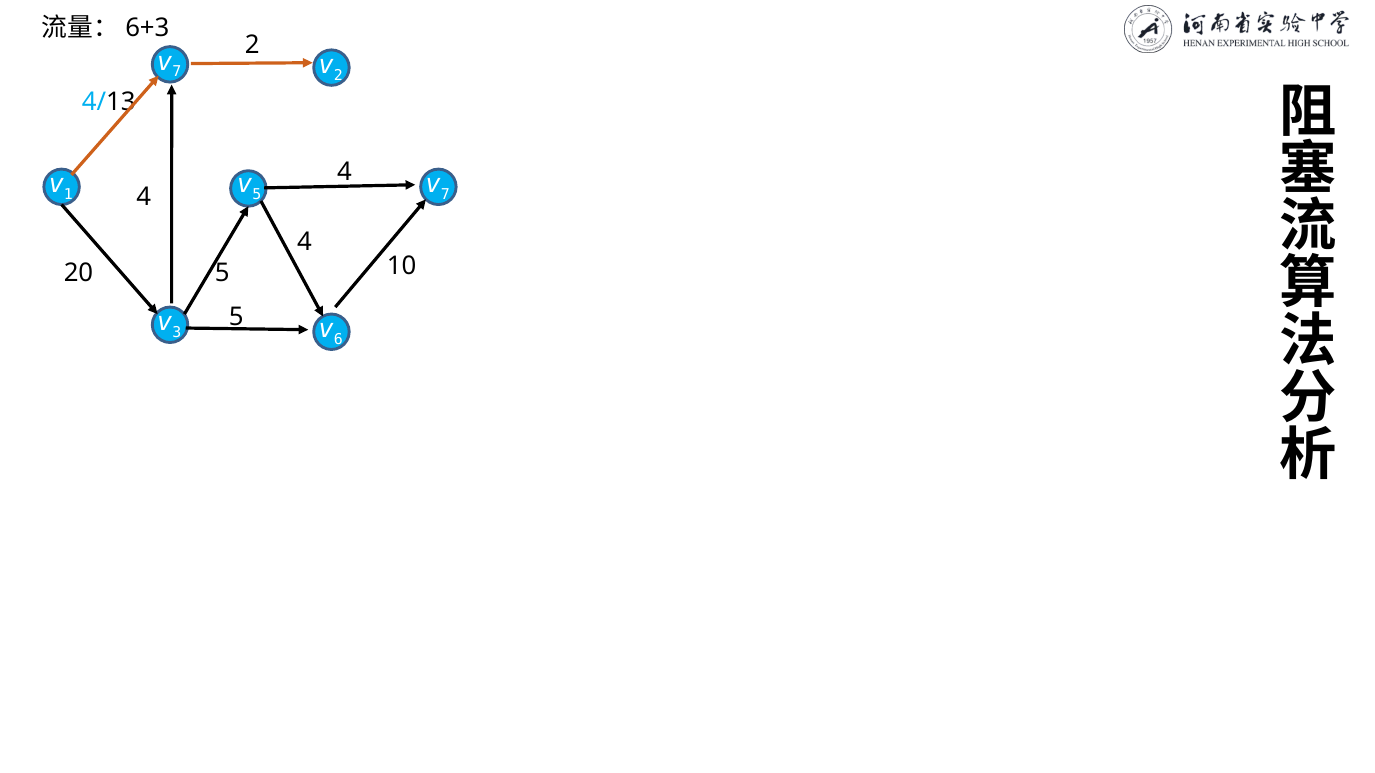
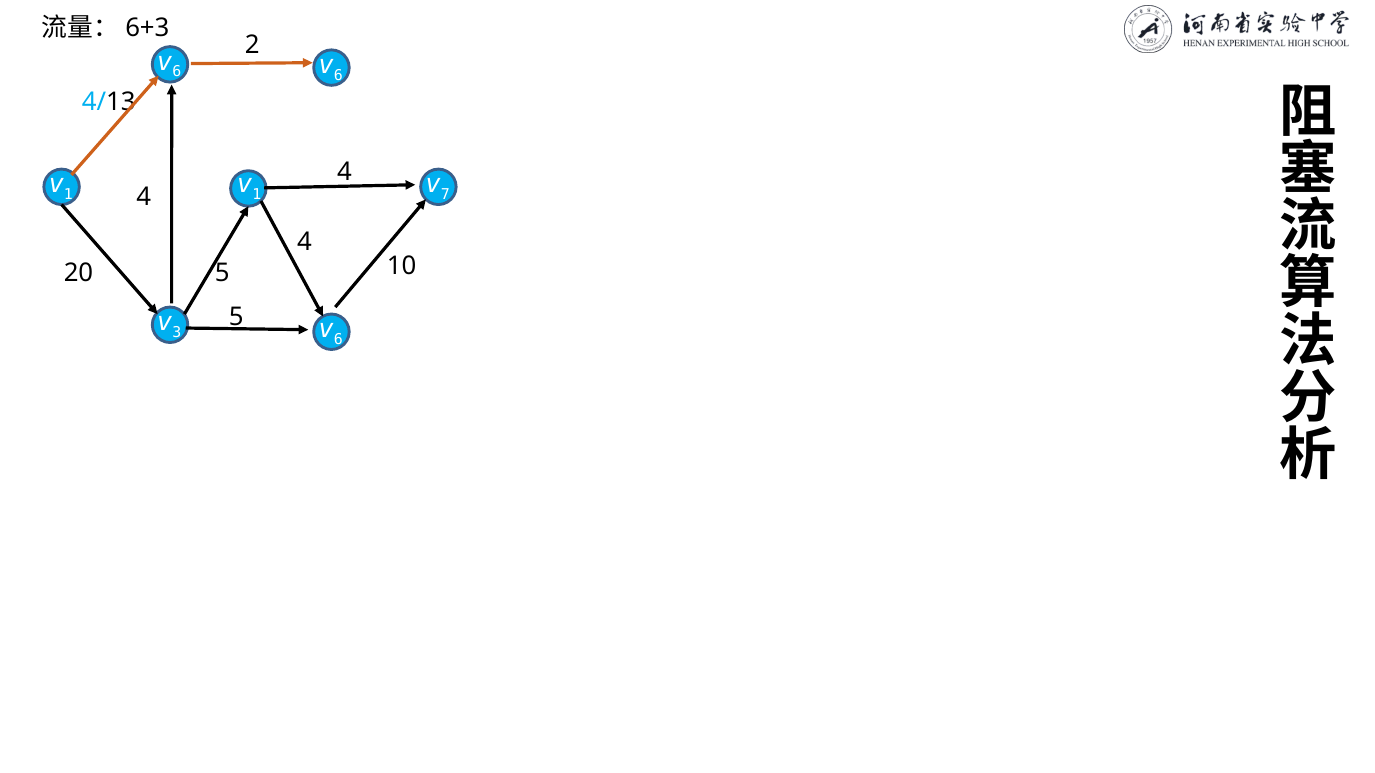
7: 7 -> 6 (177, 72)
2: 2 -> 6 (338, 75)
5: 5 -> 1 (257, 195)
